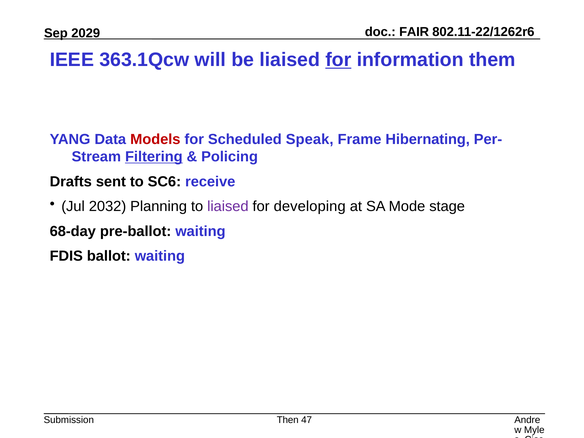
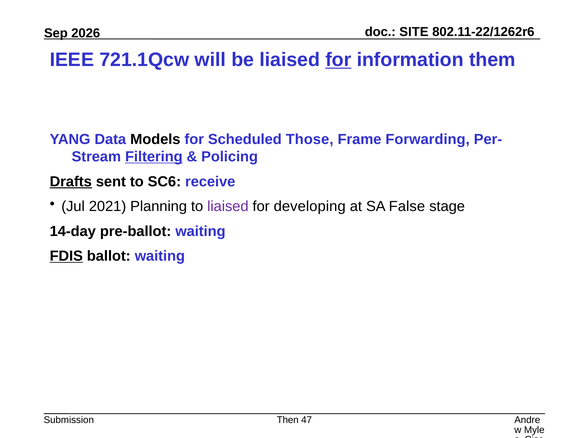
FAIR: FAIR -> SITE (414, 32)
2029: 2029 -> 2026 (86, 33)
363.1Qcw: 363.1Qcw -> 721.1Qcw (144, 60)
Models colour: red -> black (155, 139)
Speak: Speak -> Those (310, 139)
Hibernating: Hibernating -> Forwarding (428, 139)
Drafts underline: none -> present (71, 182)
2032: 2032 -> 2021 (108, 206)
Mode: Mode -> False (407, 206)
68-day: 68-day -> 14-day (73, 231)
FDIS underline: none -> present (66, 256)
